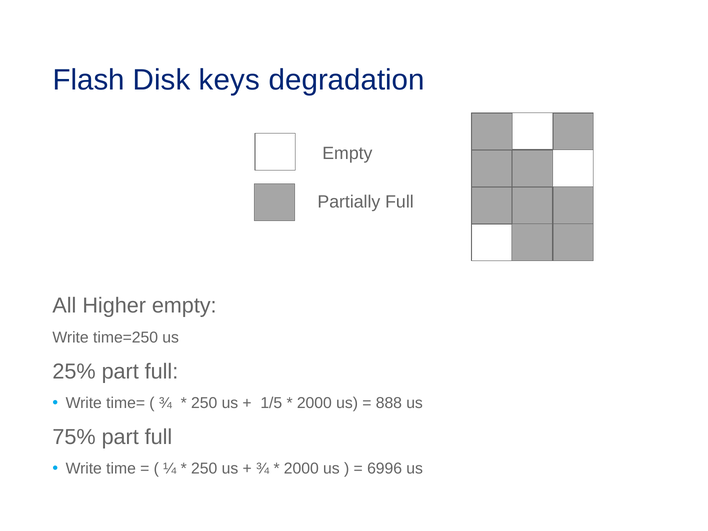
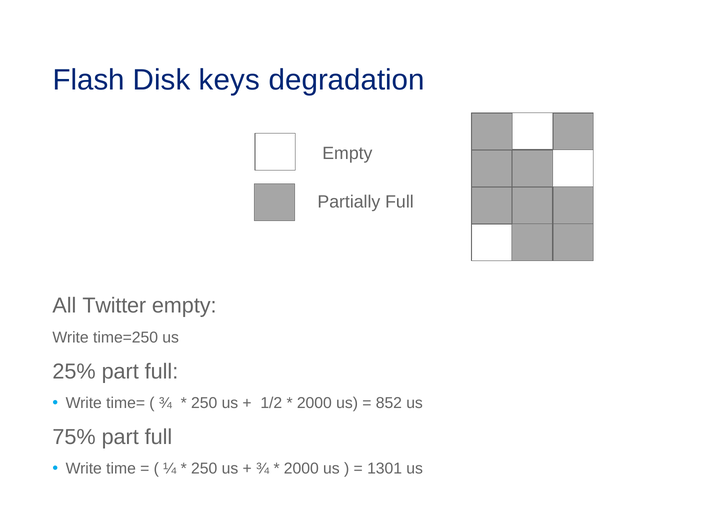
Higher: Higher -> Twitter (114, 306)
1/5: 1/5 -> 1/2 (271, 403)
888: 888 -> 852 (389, 403)
6996: 6996 -> 1301 (385, 469)
